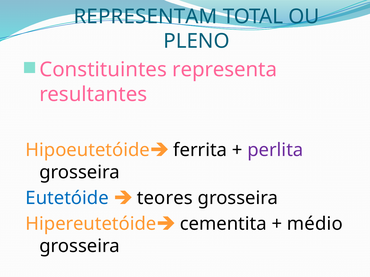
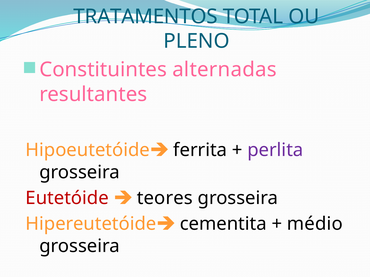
REPRESENTAM: REPRESENTAM -> TRATAMENTOS (146, 17)
representa: representa -> alternadas (224, 70)
Eutetóide colour: blue -> red (67, 198)
